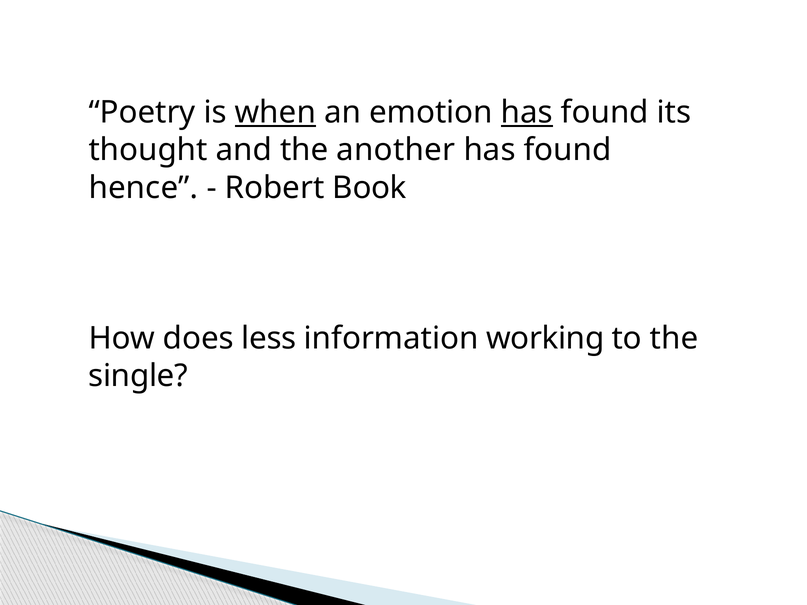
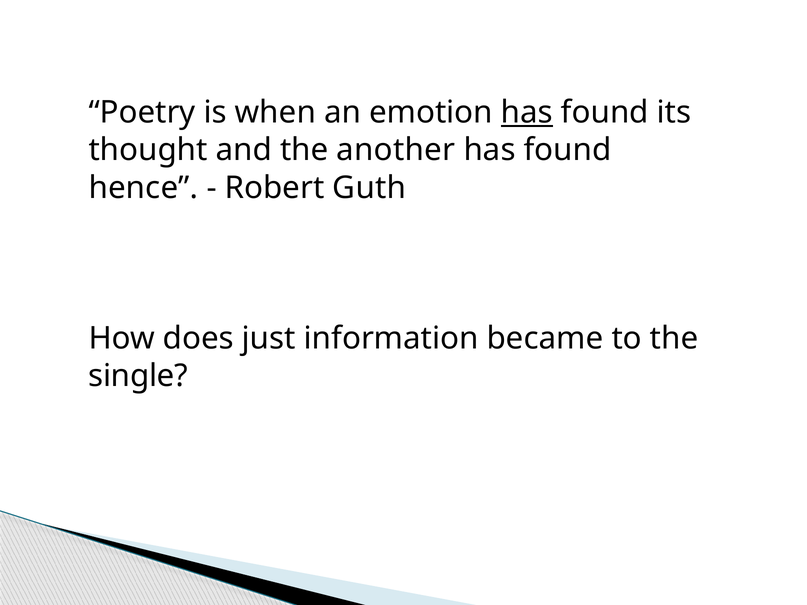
when underline: present -> none (275, 112)
Book: Book -> Guth (369, 188)
less: less -> just (269, 338)
working: working -> became (545, 338)
